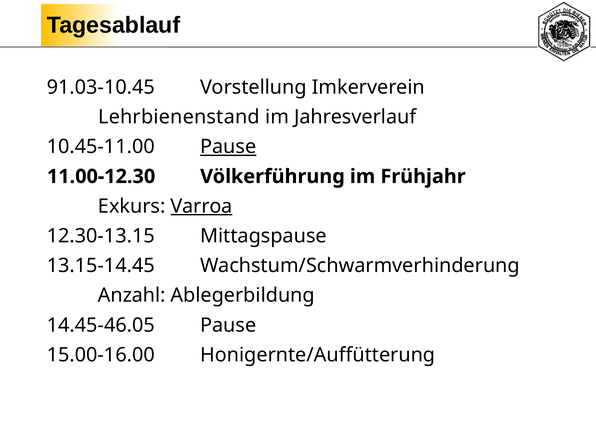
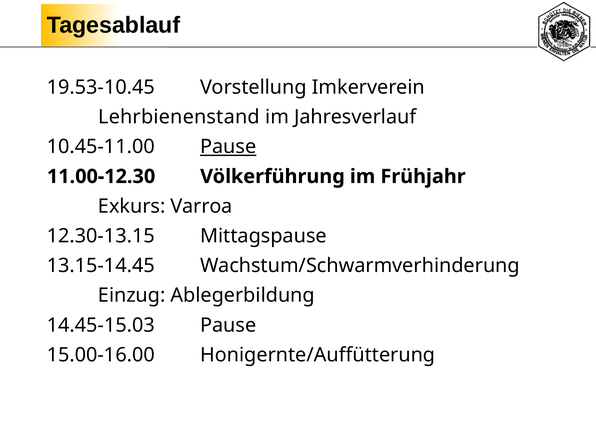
91.03-10.45: 91.03-10.45 -> 19.53-10.45 (101, 87)
Varroa underline: present -> none (202, 206)
Anzahl: Anzahl -> Einzug (132, 295)
14.45-46.05: 14.45-46.05 -> 14.45-15.03 (101, 325)
